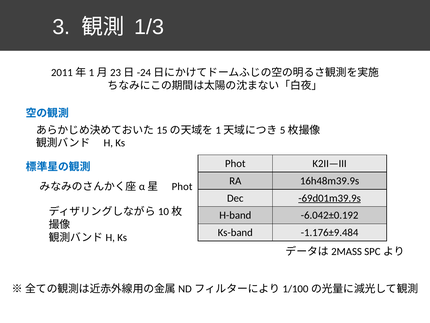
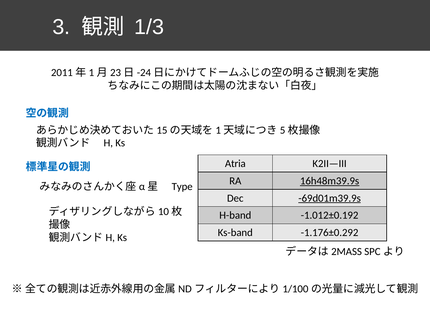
Phot: Phot -> Atria (235, 163)
16h48m39.9s underline: none -> present (330, 181)
Phot: Phot -> Type (182, 186)
-6.042±0.192: -6.042±0.192 -> -1.012±0.192 (330, 215)
-1.176±9.484: -1.176±9.484 -> -1.176±0.292 (330, 232)
